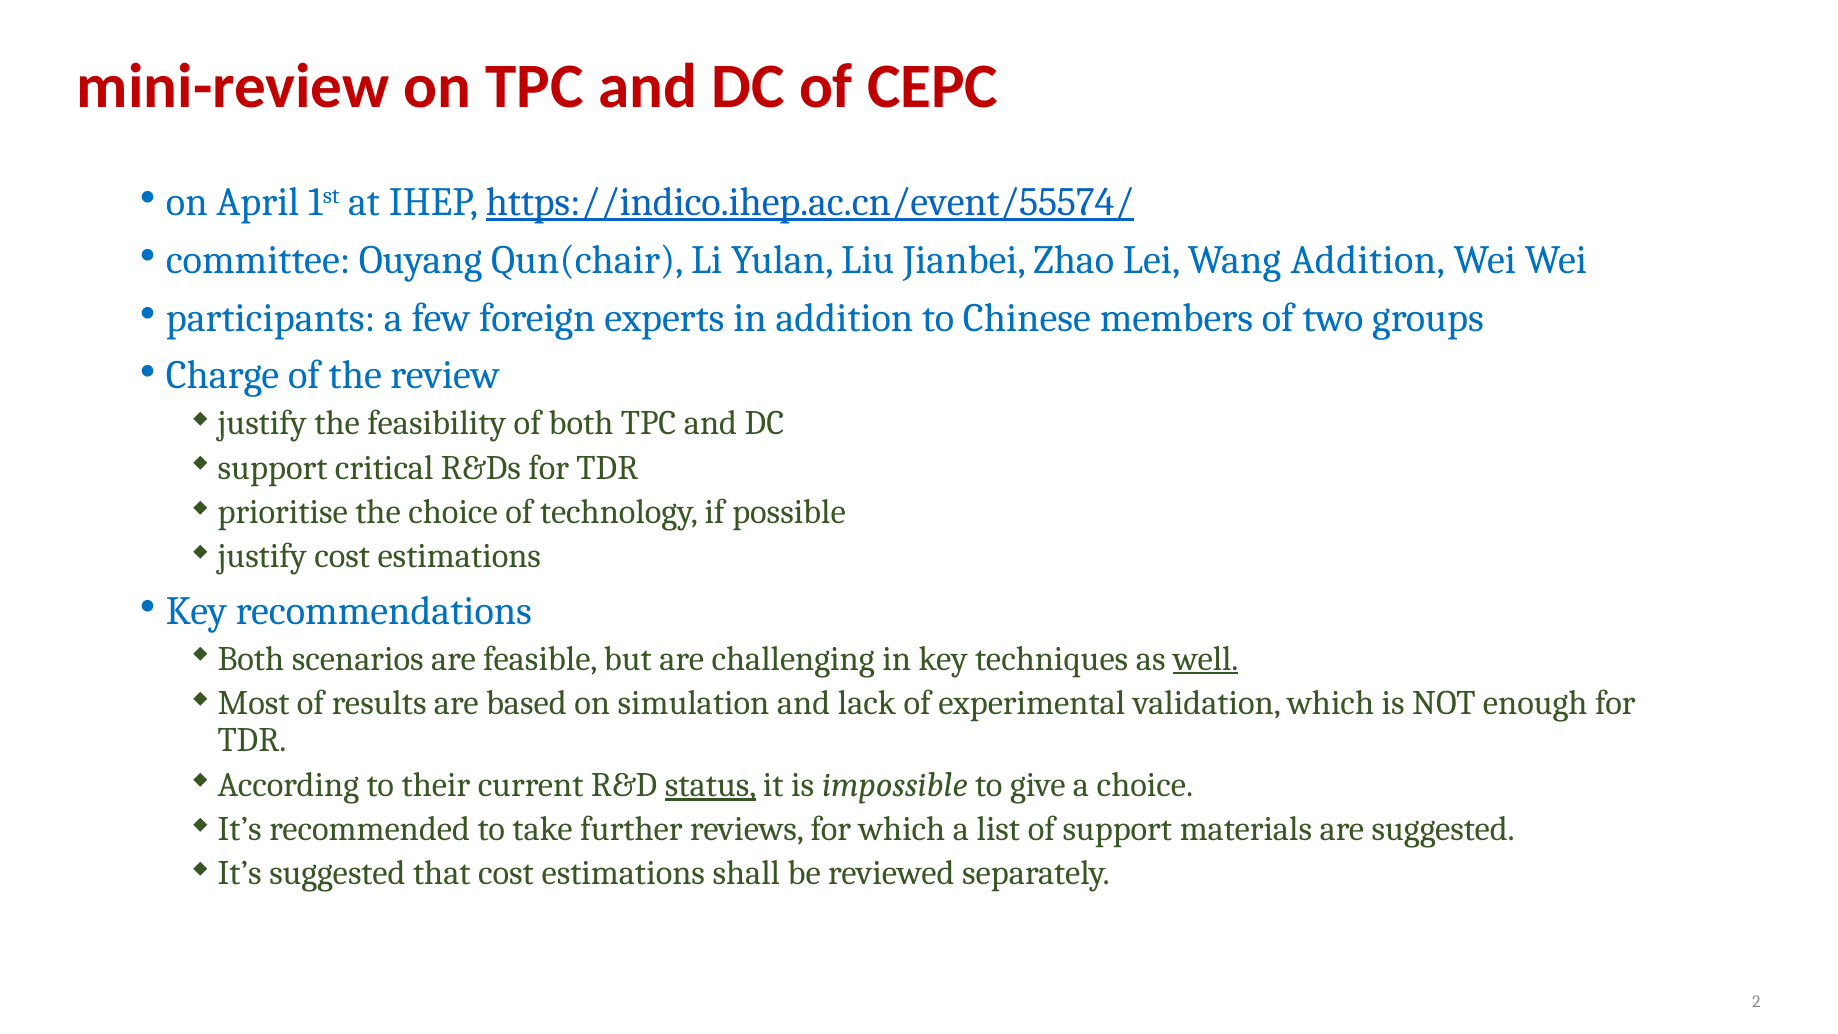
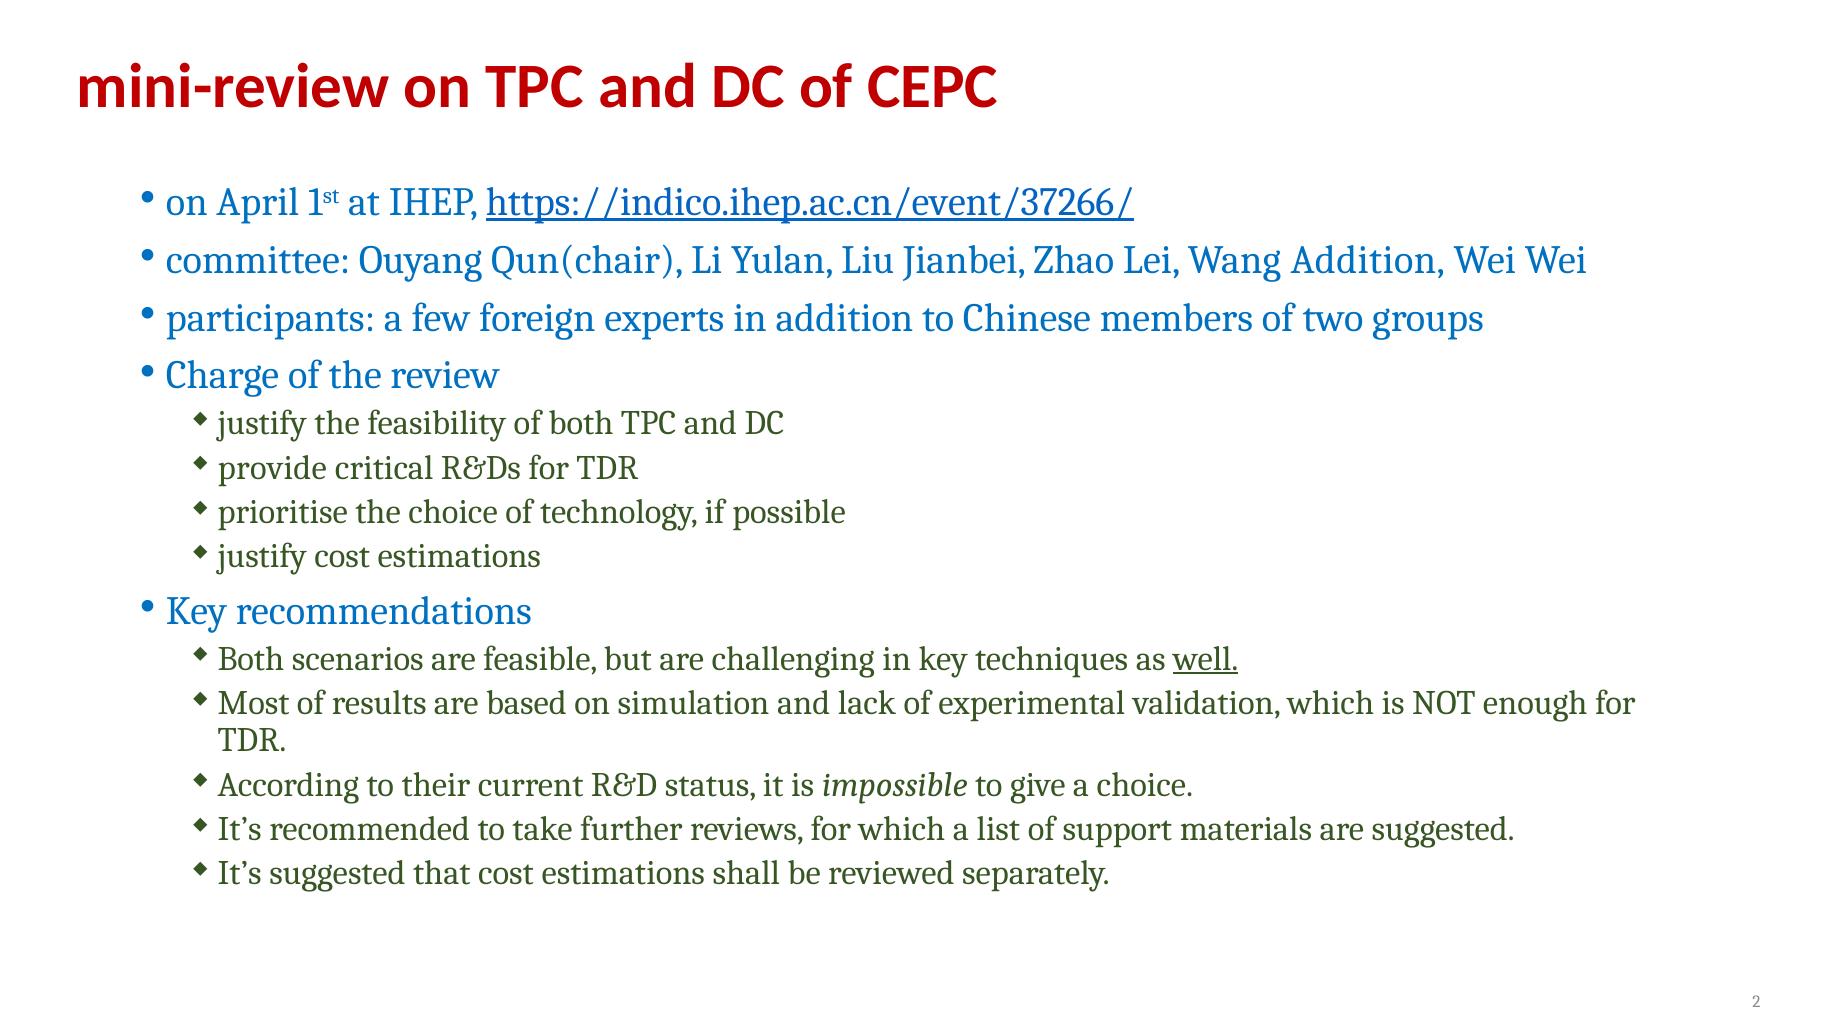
https://indico.ihep.ac.cn/event/55574/: https://indico.ihep.ac.cn/event/55574/ -> https://indico.ihep.ac.cn/event/37266/ (810, 202)
support: support -> provide (272, 468)
status underline: present -> none (711, 785)
